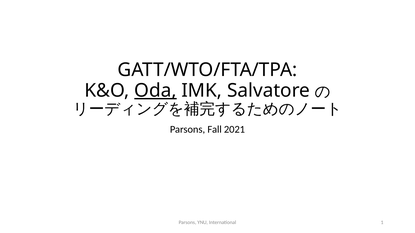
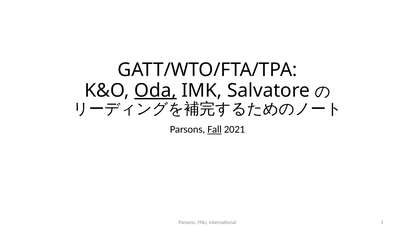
Fall underline: none -> present (215, 130)
